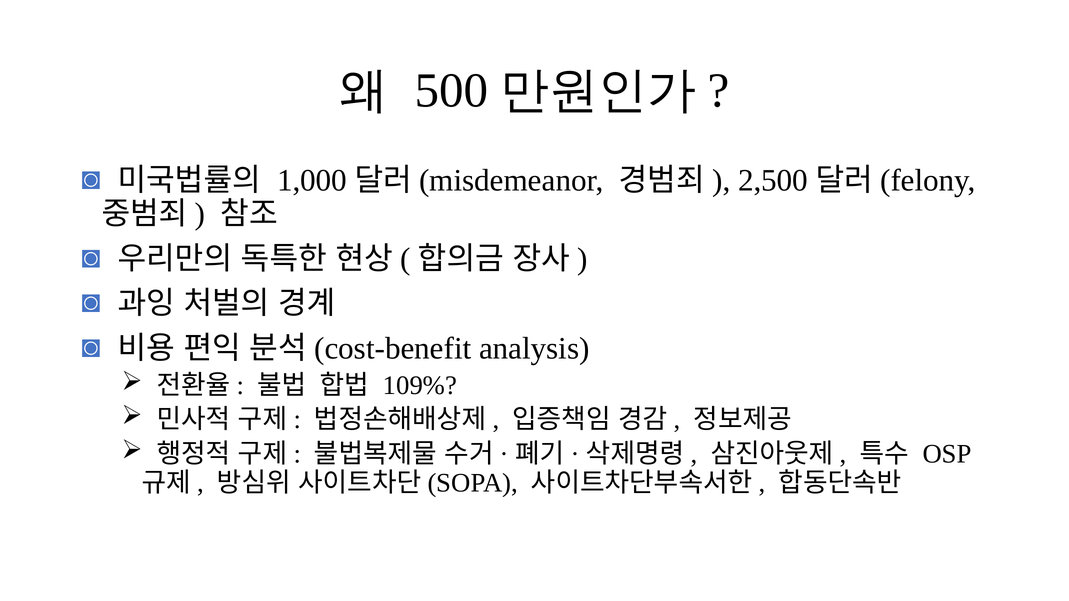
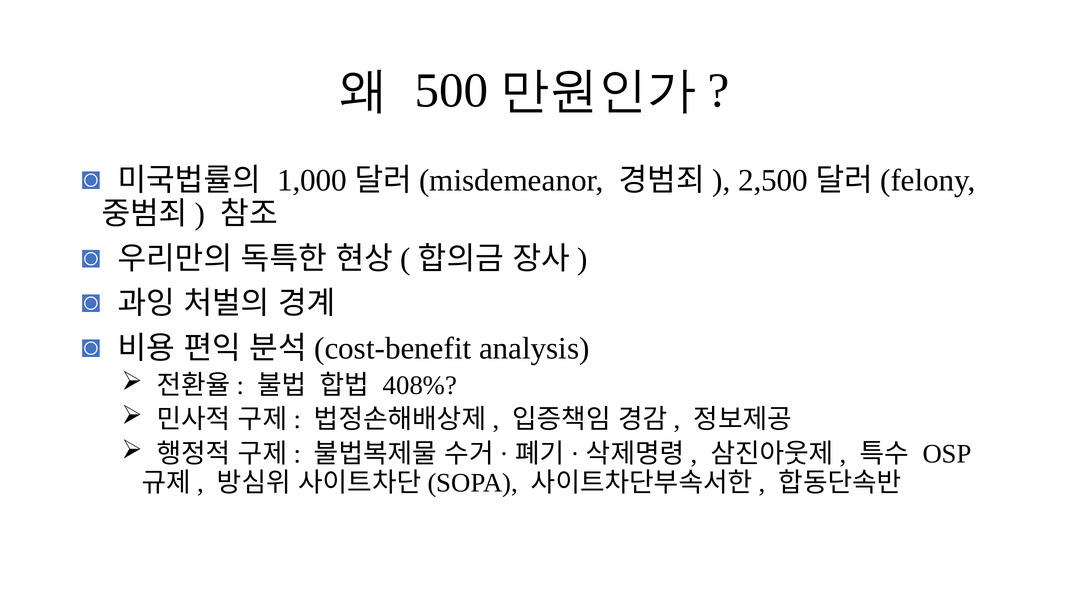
109%: 109% -> 408% (420, 385)
